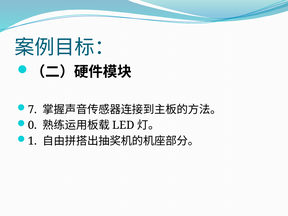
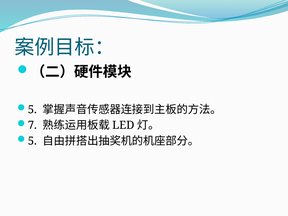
7: 7 -> 5 (32, 110)
0: 0 -> 7 (32, 125)
1: 1 -> 5 (32, 141)
